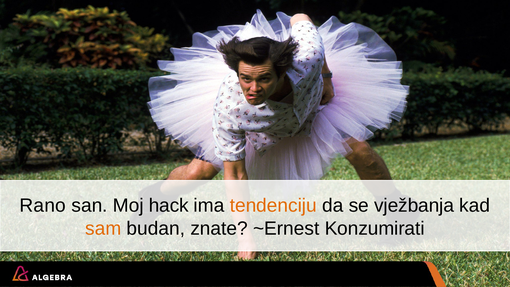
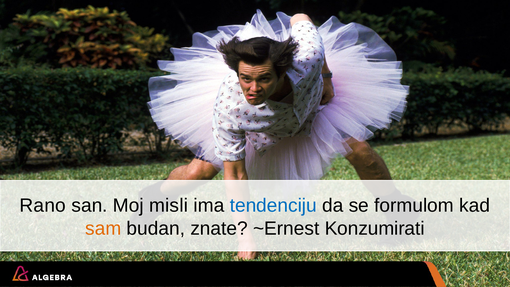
hack: hack -> misli (169, 205)
tendenciju colour: orange -> blue (273, 205)
vježbanja: vježbanja -> formulom (414, 205)
